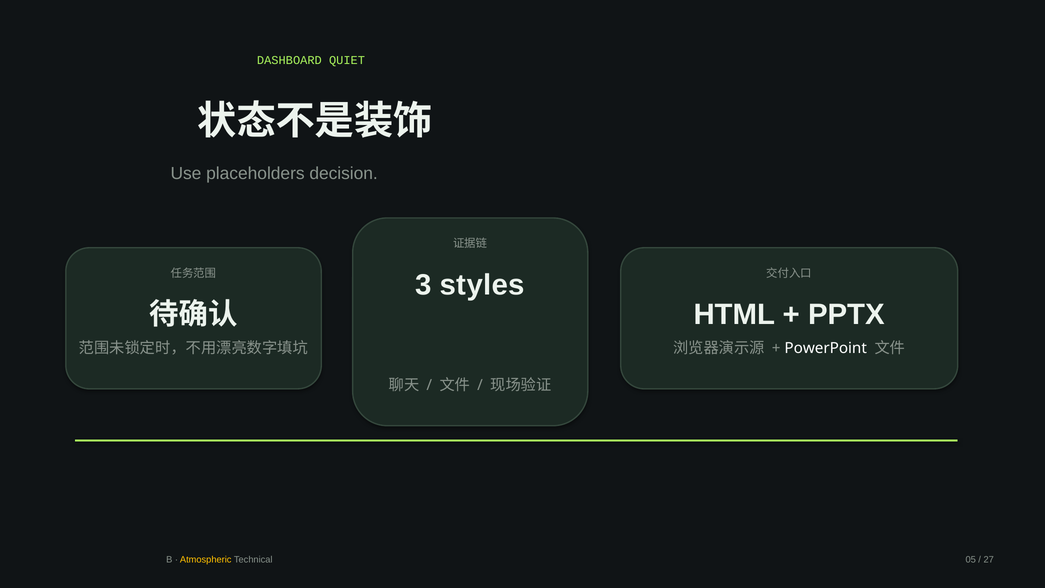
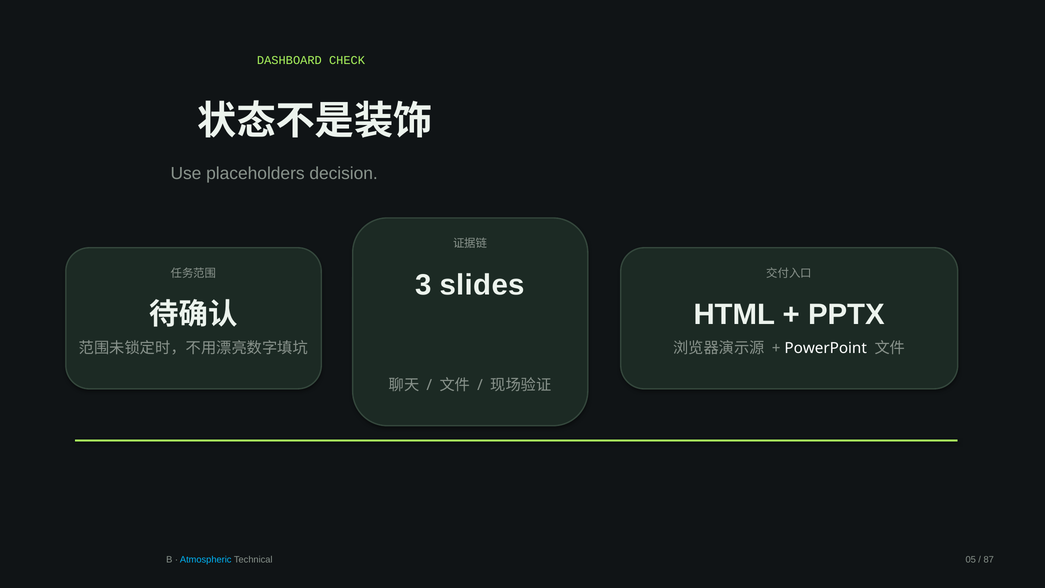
QUIET: QUIET -> CHECK (347, 60)
styles: styles -> slides (482, 285)
Atmospheric colour: yellow -> light blue (206, 559)
27: 27 -> 87 (989, 559)
